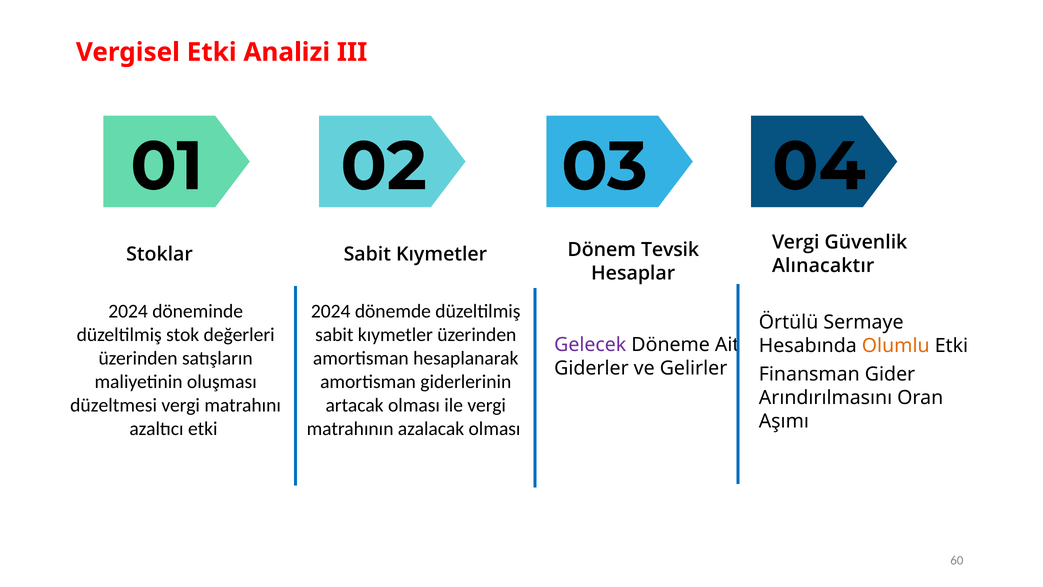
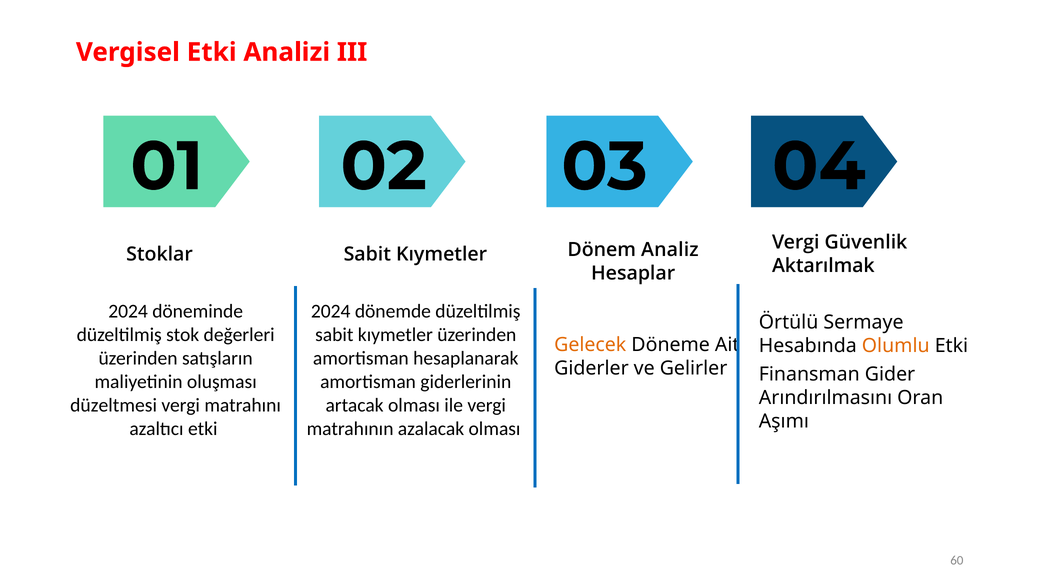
Tevsik: Tevsik -> Analiz (670, 250)
Alınacaktır: Alınacaktır -> Aktarılmak (823, 266)
Gelecek colour: purple -> orange (590, 344)
